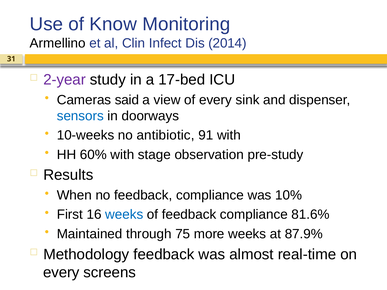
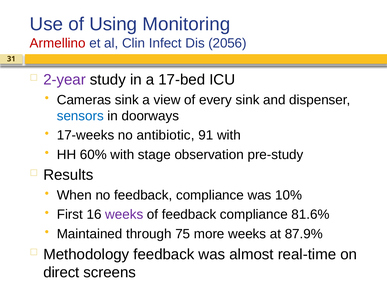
Know: Know -> Using (113, 24)
Armellino colour: black -> red (58, 43)
2014: 2014 -> 2056 (227, 43)
Cameras said: said -> sink (127, 100)
10-weeks: 10-weeks -> 17-weeks (86, 135)
weeks colour: blue -> purple (124, 215)
every: every -> direct (61, 273)
